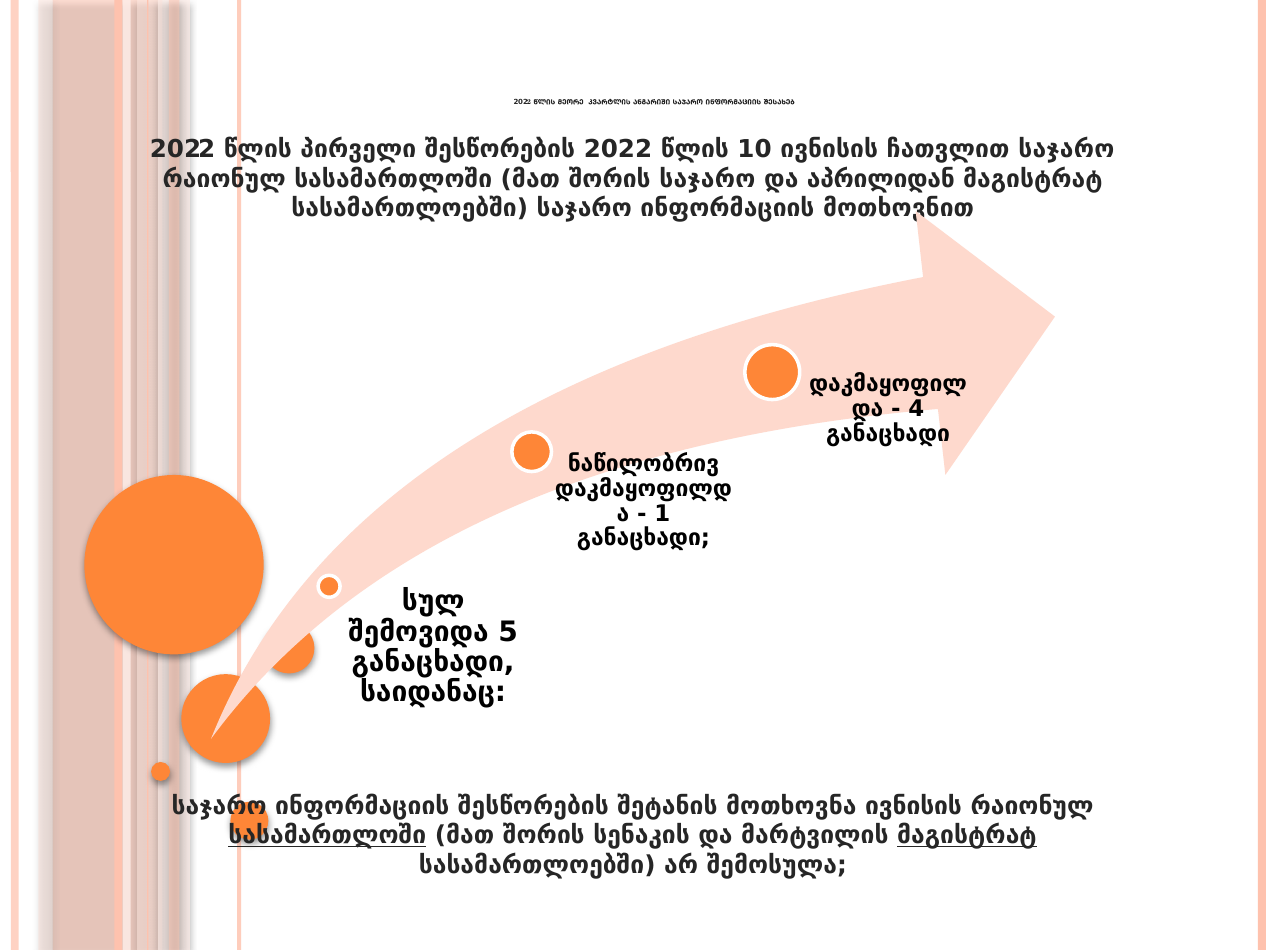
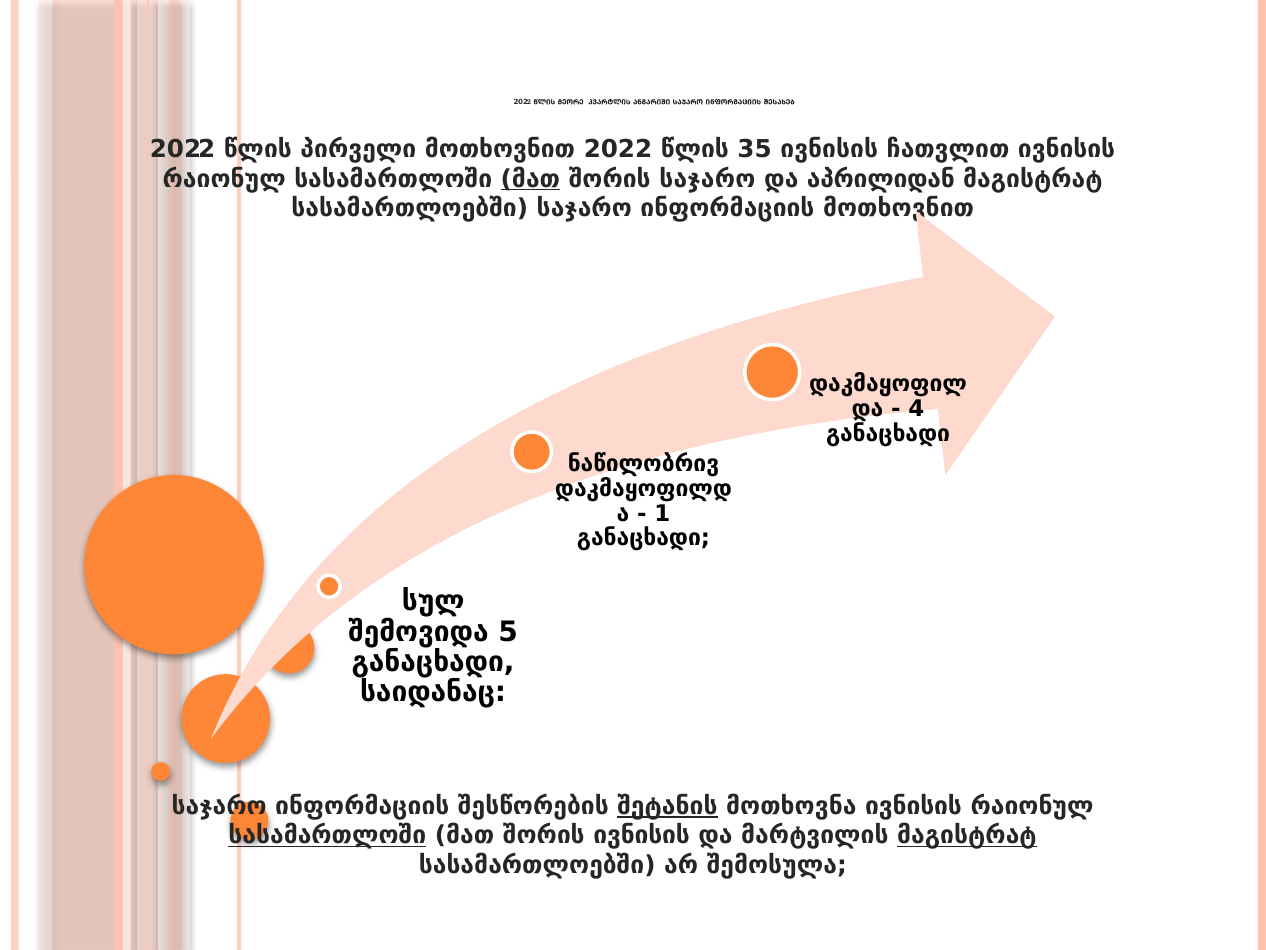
პირველი შესწორების: შესწორების -> მოთხოვნით (500, 149)
10: 10 -> 35 (755, 149)
ჩათვლით საჯარო: საჯარო -> ივნისის (1067, 149)
მათ underline: none -> present (530, 179)
შეტანის underline: none -> present (667, 806)
შორის სენაკის: სენაკის -> ივნისის (642, 835)
